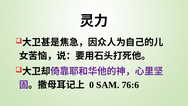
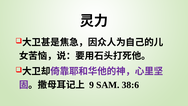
0: 0 -> 9 (92, 85)
76:6: 76:6 -> 38:6 (130, 85)
